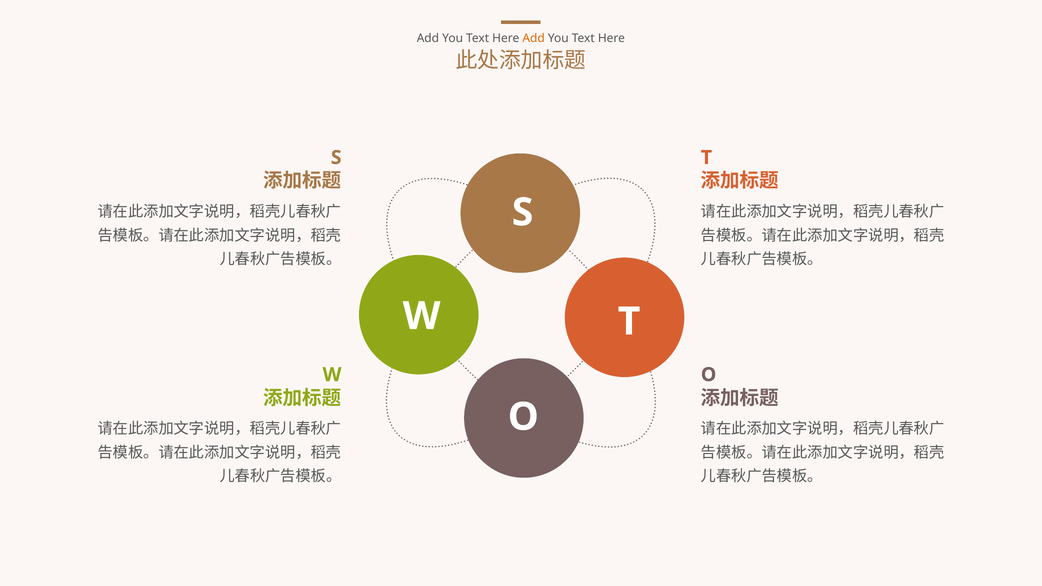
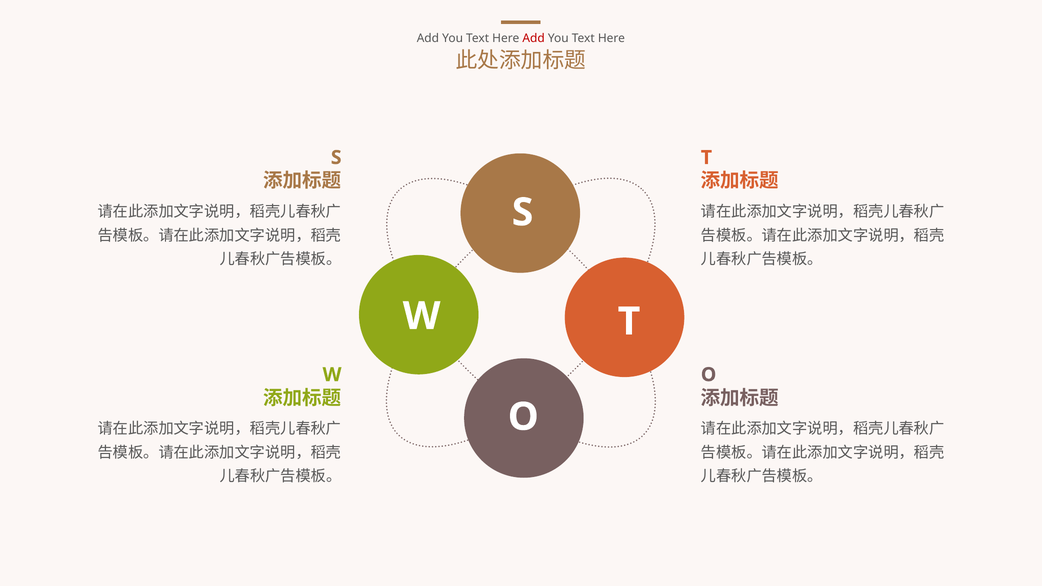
Add colour: orange -> red (534, 38)
